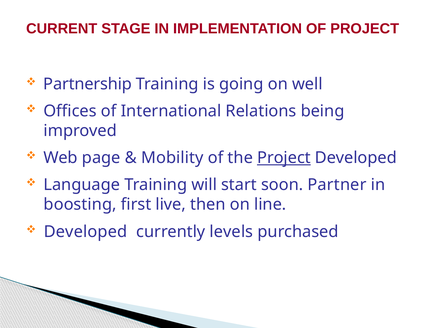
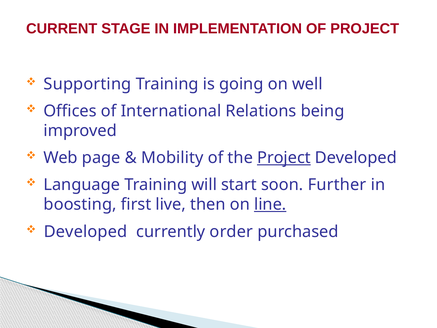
Partnership: Partnership -> Supporting (87, 84)
Partner: Partner -> Further (337, 185)
line underline: none -> present (270, 204)
levels: levels -> order (231, 231)
